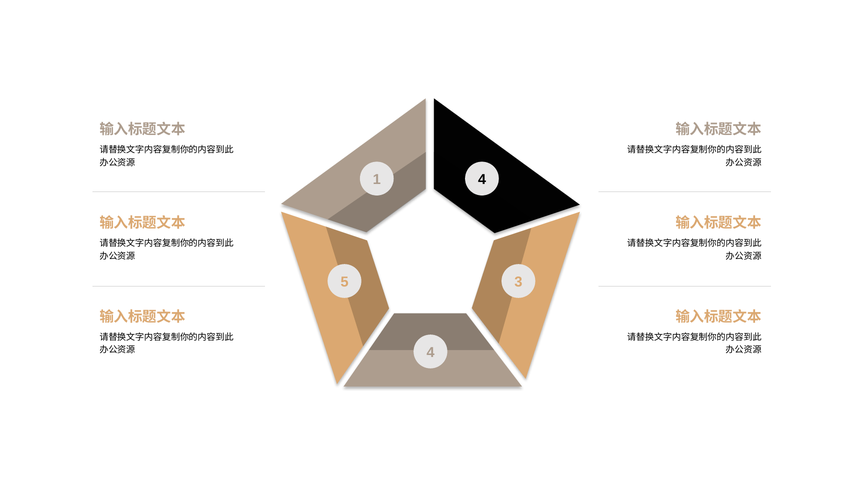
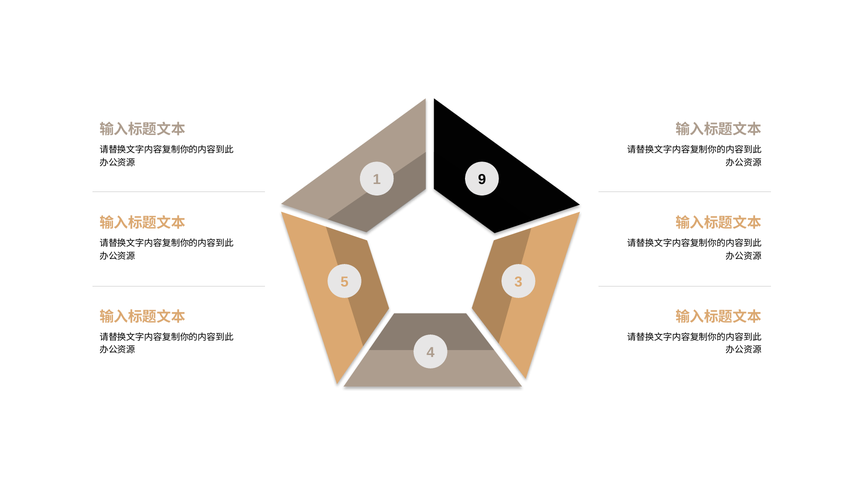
1 4: 4 -> 9 (482, 179)
